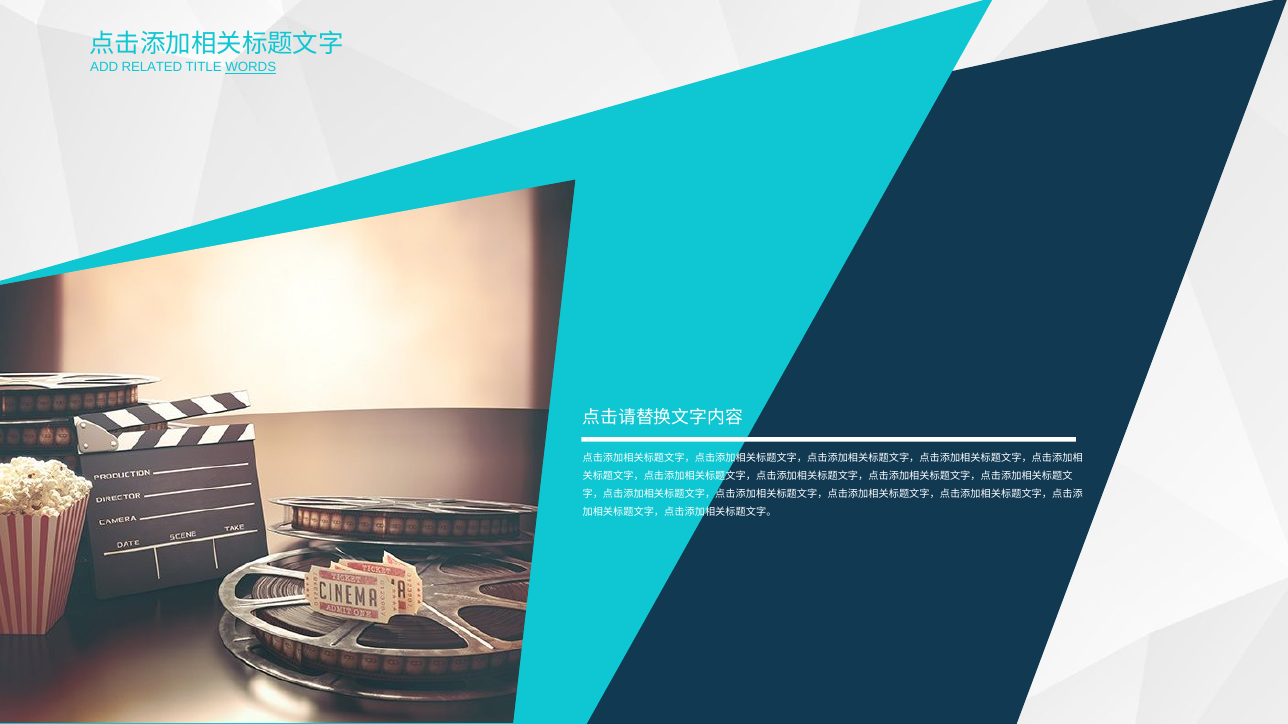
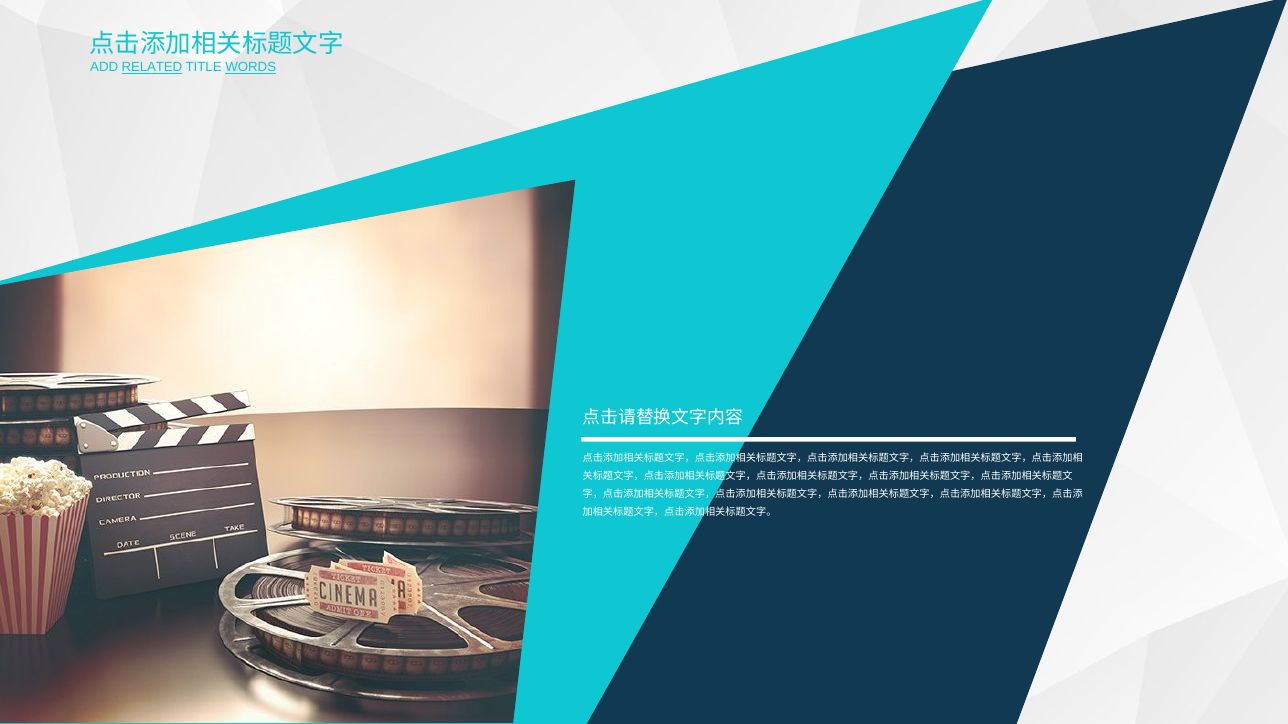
RELATED underline: none -> present (152, 68)
